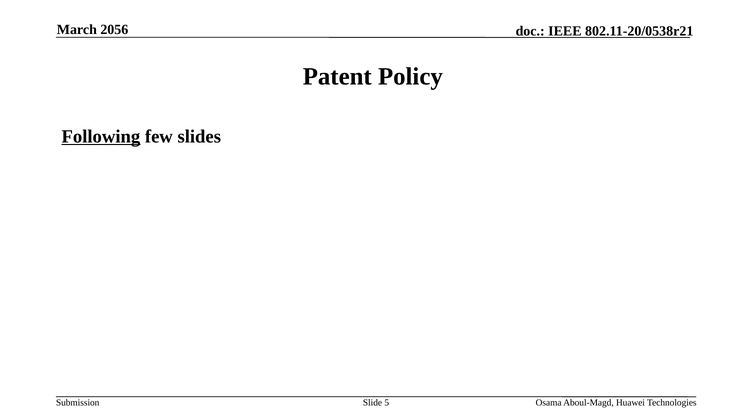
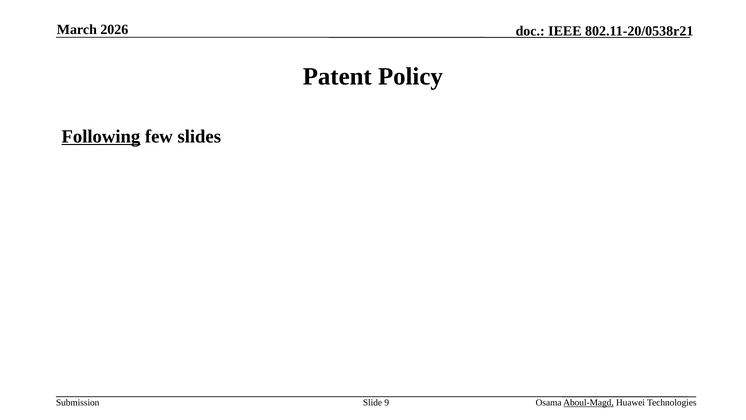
2056: 2056 -> 2026 (114, 30)
5: 5 -> 9 (387, 402)
Aboul-Magd underline: none -> present (589, 402)
